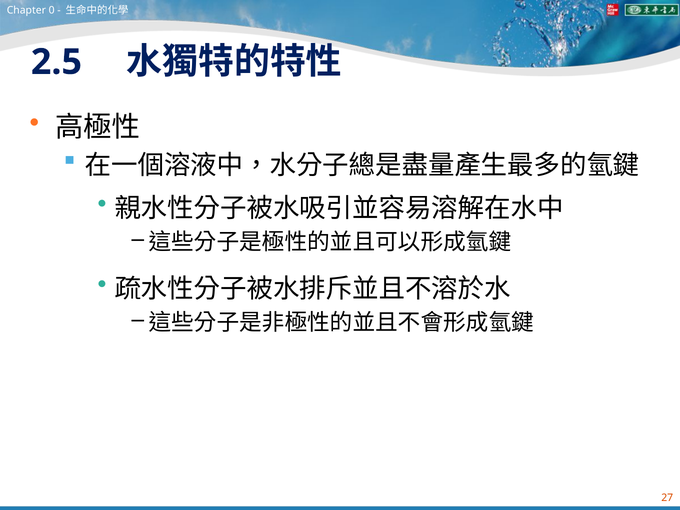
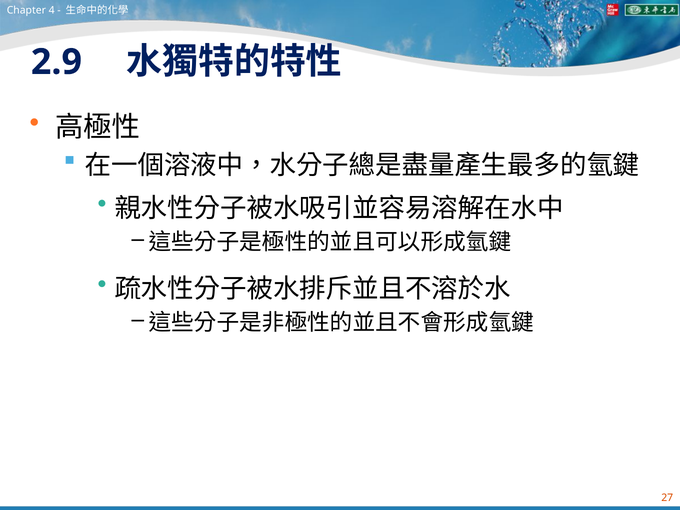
0: 0 -> 4 (52, 10)
2.5: 2.5 -> 2.9 (56, 62)
